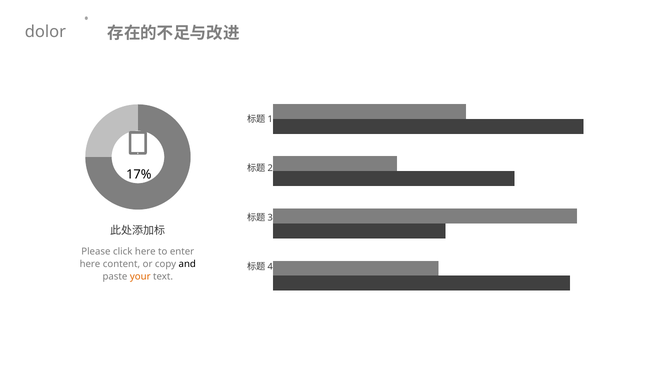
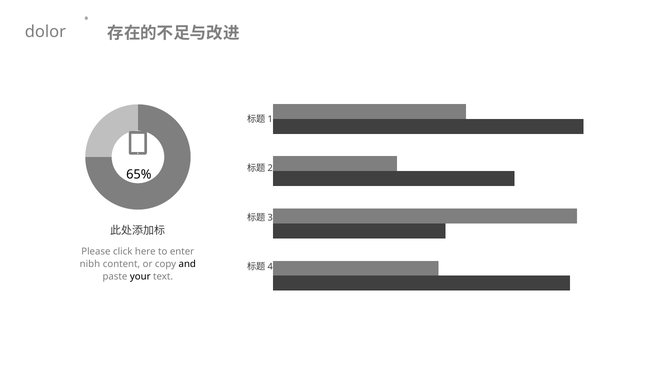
17%: 17% -> 65% (139, 175)
here: here -> nibh (90, 264)
your colour: orange -> black (140, 277)
